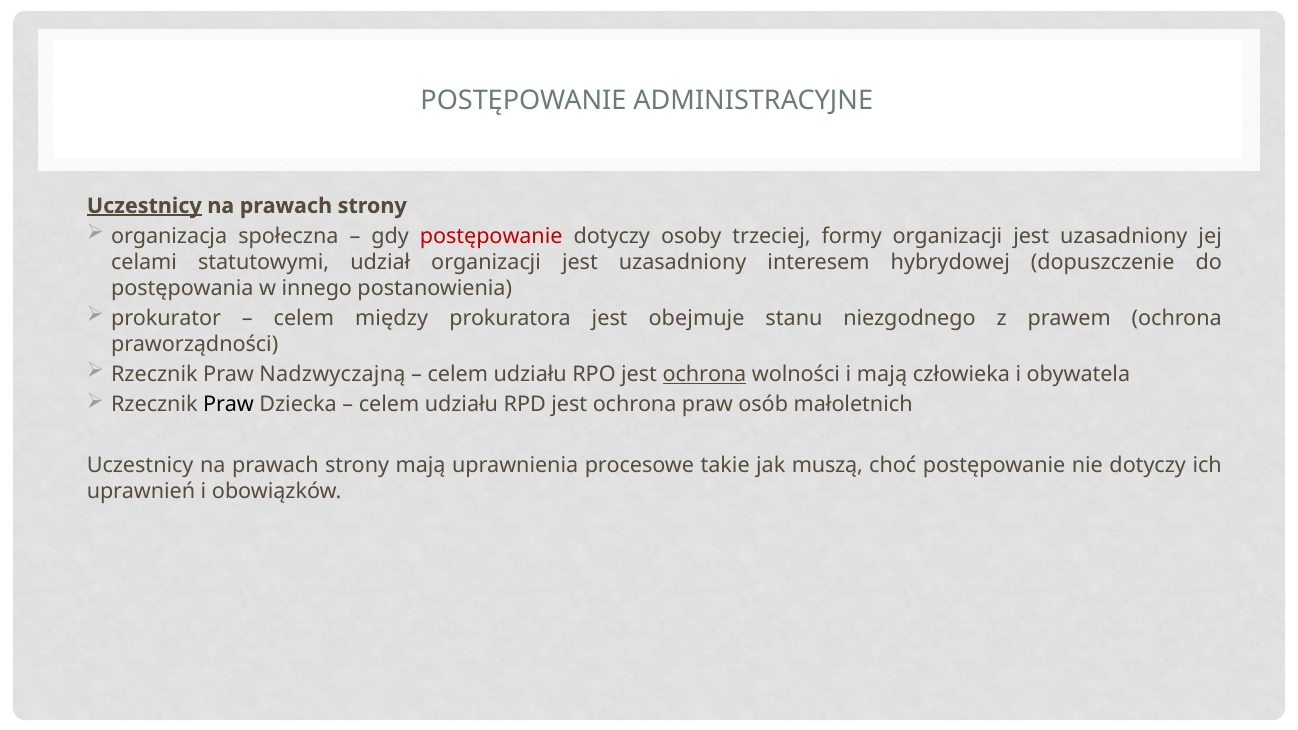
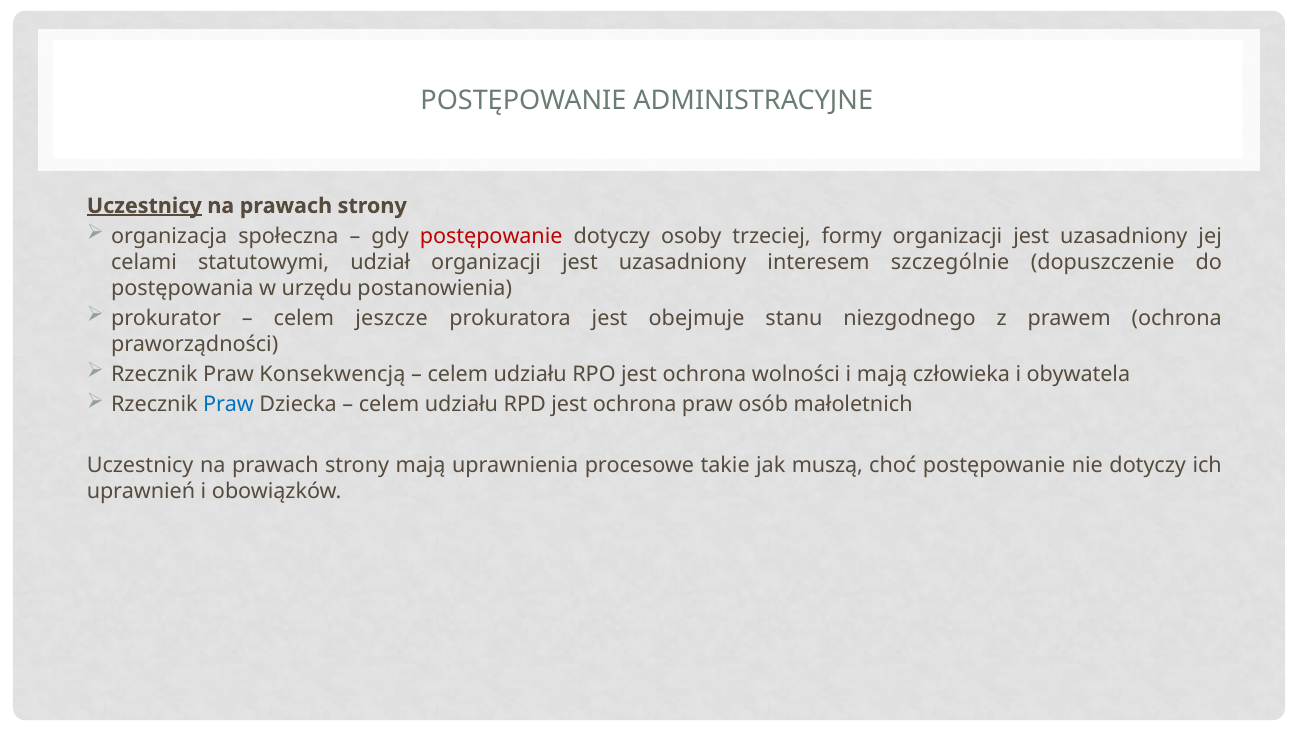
hybrydowej: hybrydowej -> szczególnie (950, 262)
innego: innego -> urzędu (317, 288)
między: między -> jeszcze (392, 318)
Nadzwyczajną: Nadzwyczajną -> Konsekwencją (332, 374)
ochrona underline: present -> none (705, 374)
Praw colour: black -> blue (229, 405)
